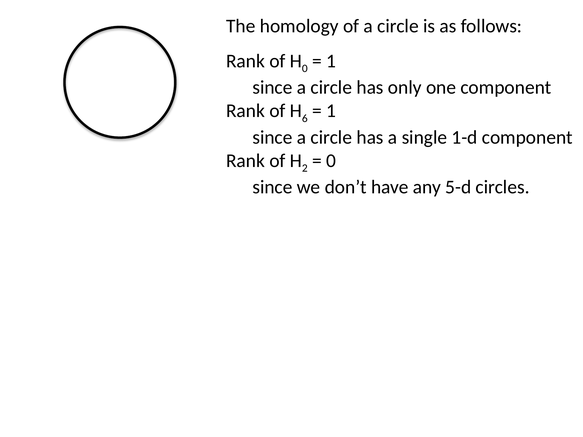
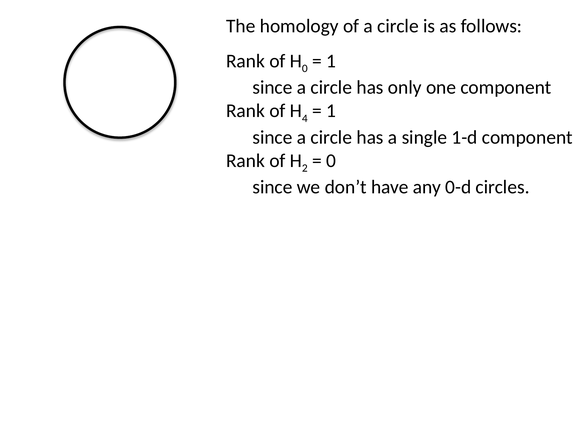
6: 6 -> 4 (305, 119)
5-d: 5-d -> 0-d (458, 187)
